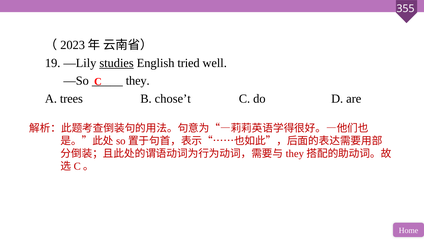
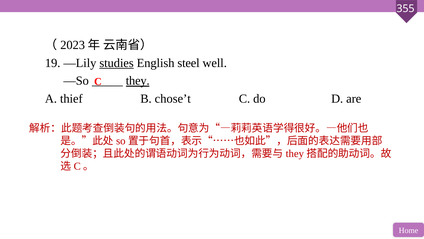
tried: tried -> steel (189, 63)
they underline: none -> present (138, 81)
trees: trees -> thief (71, 98)
